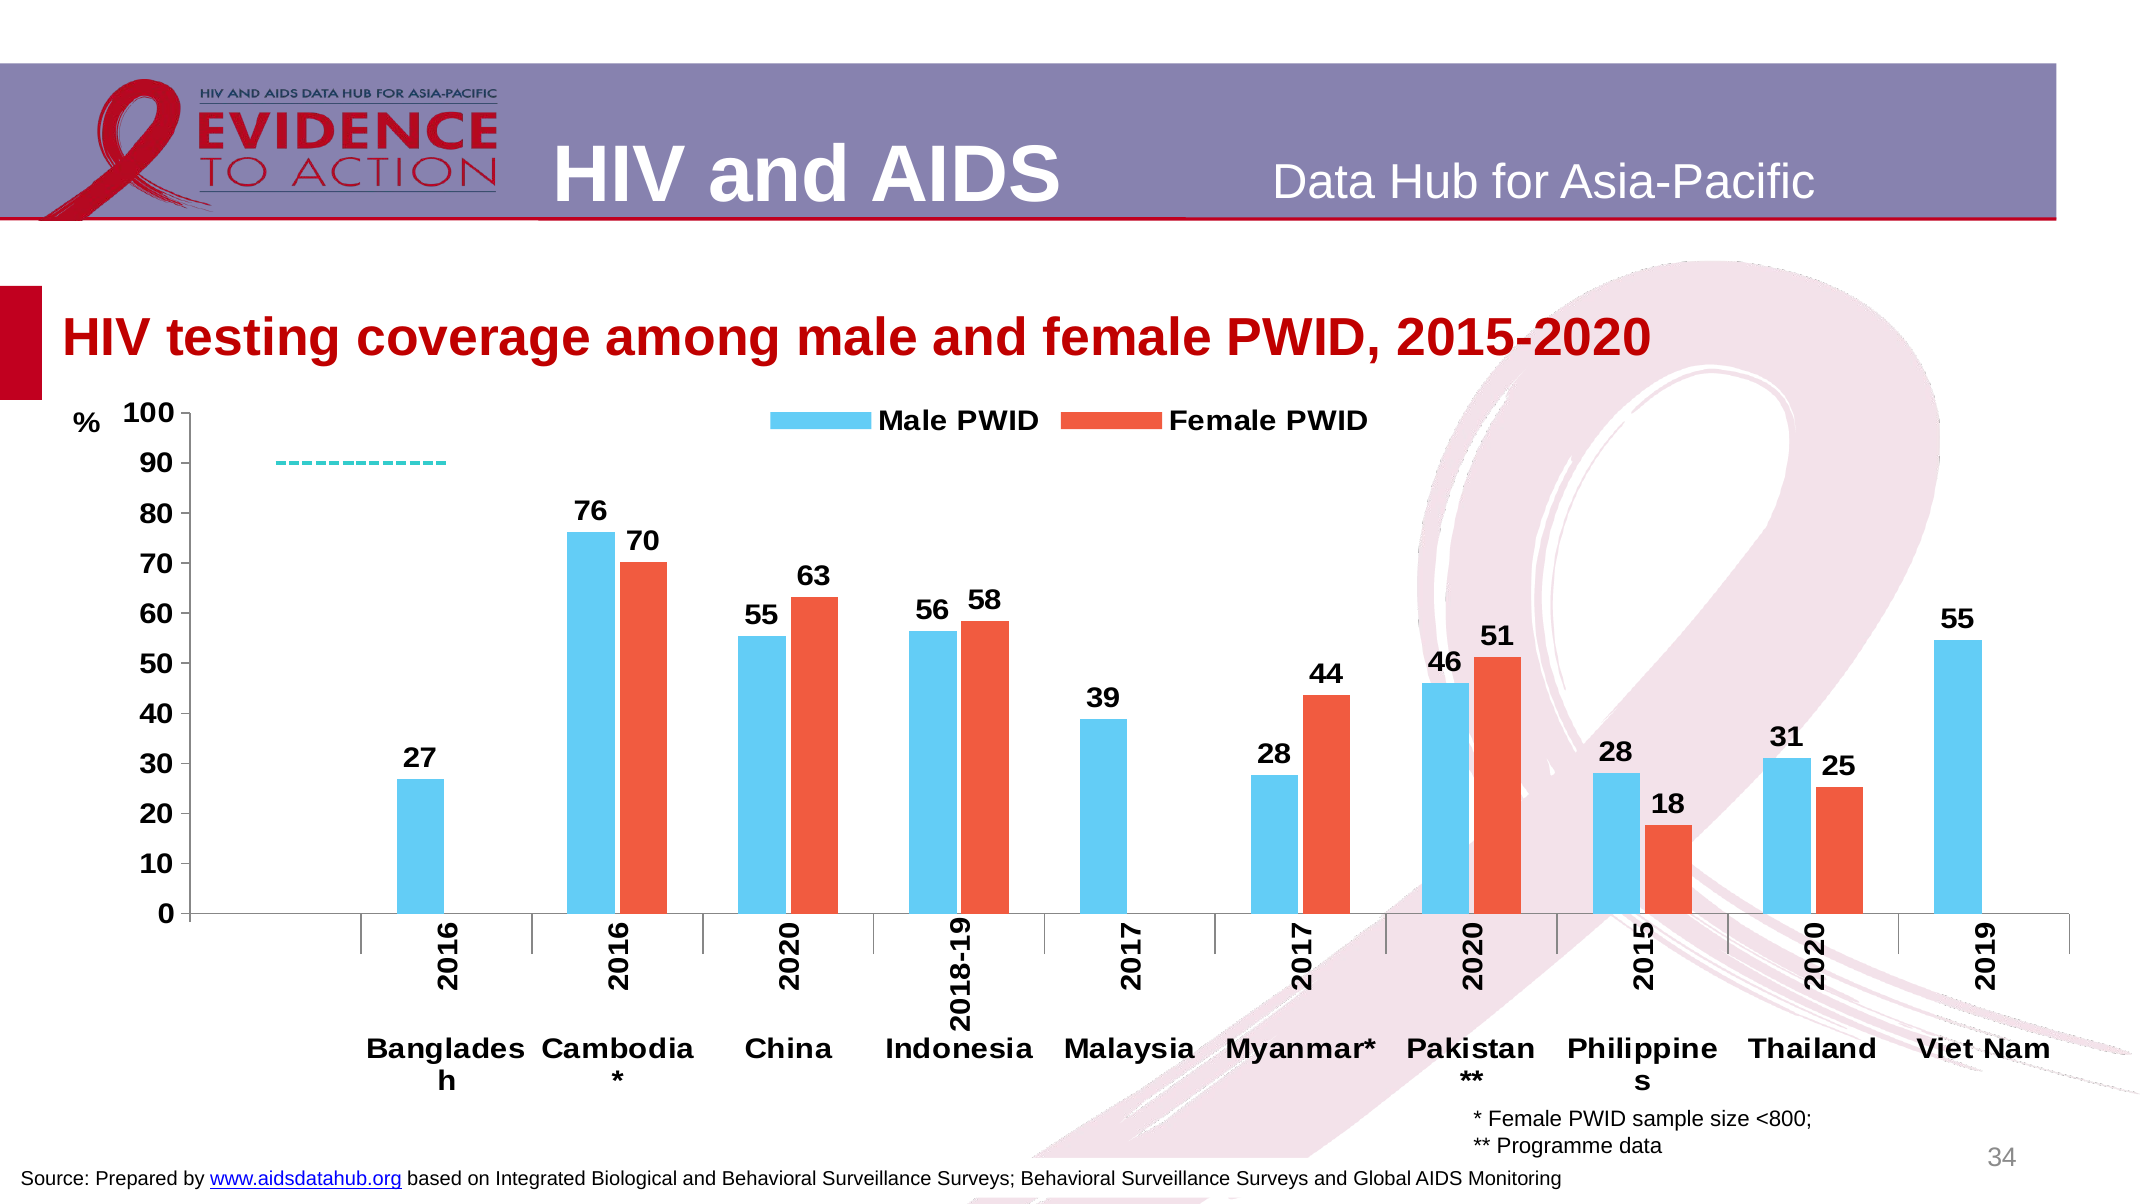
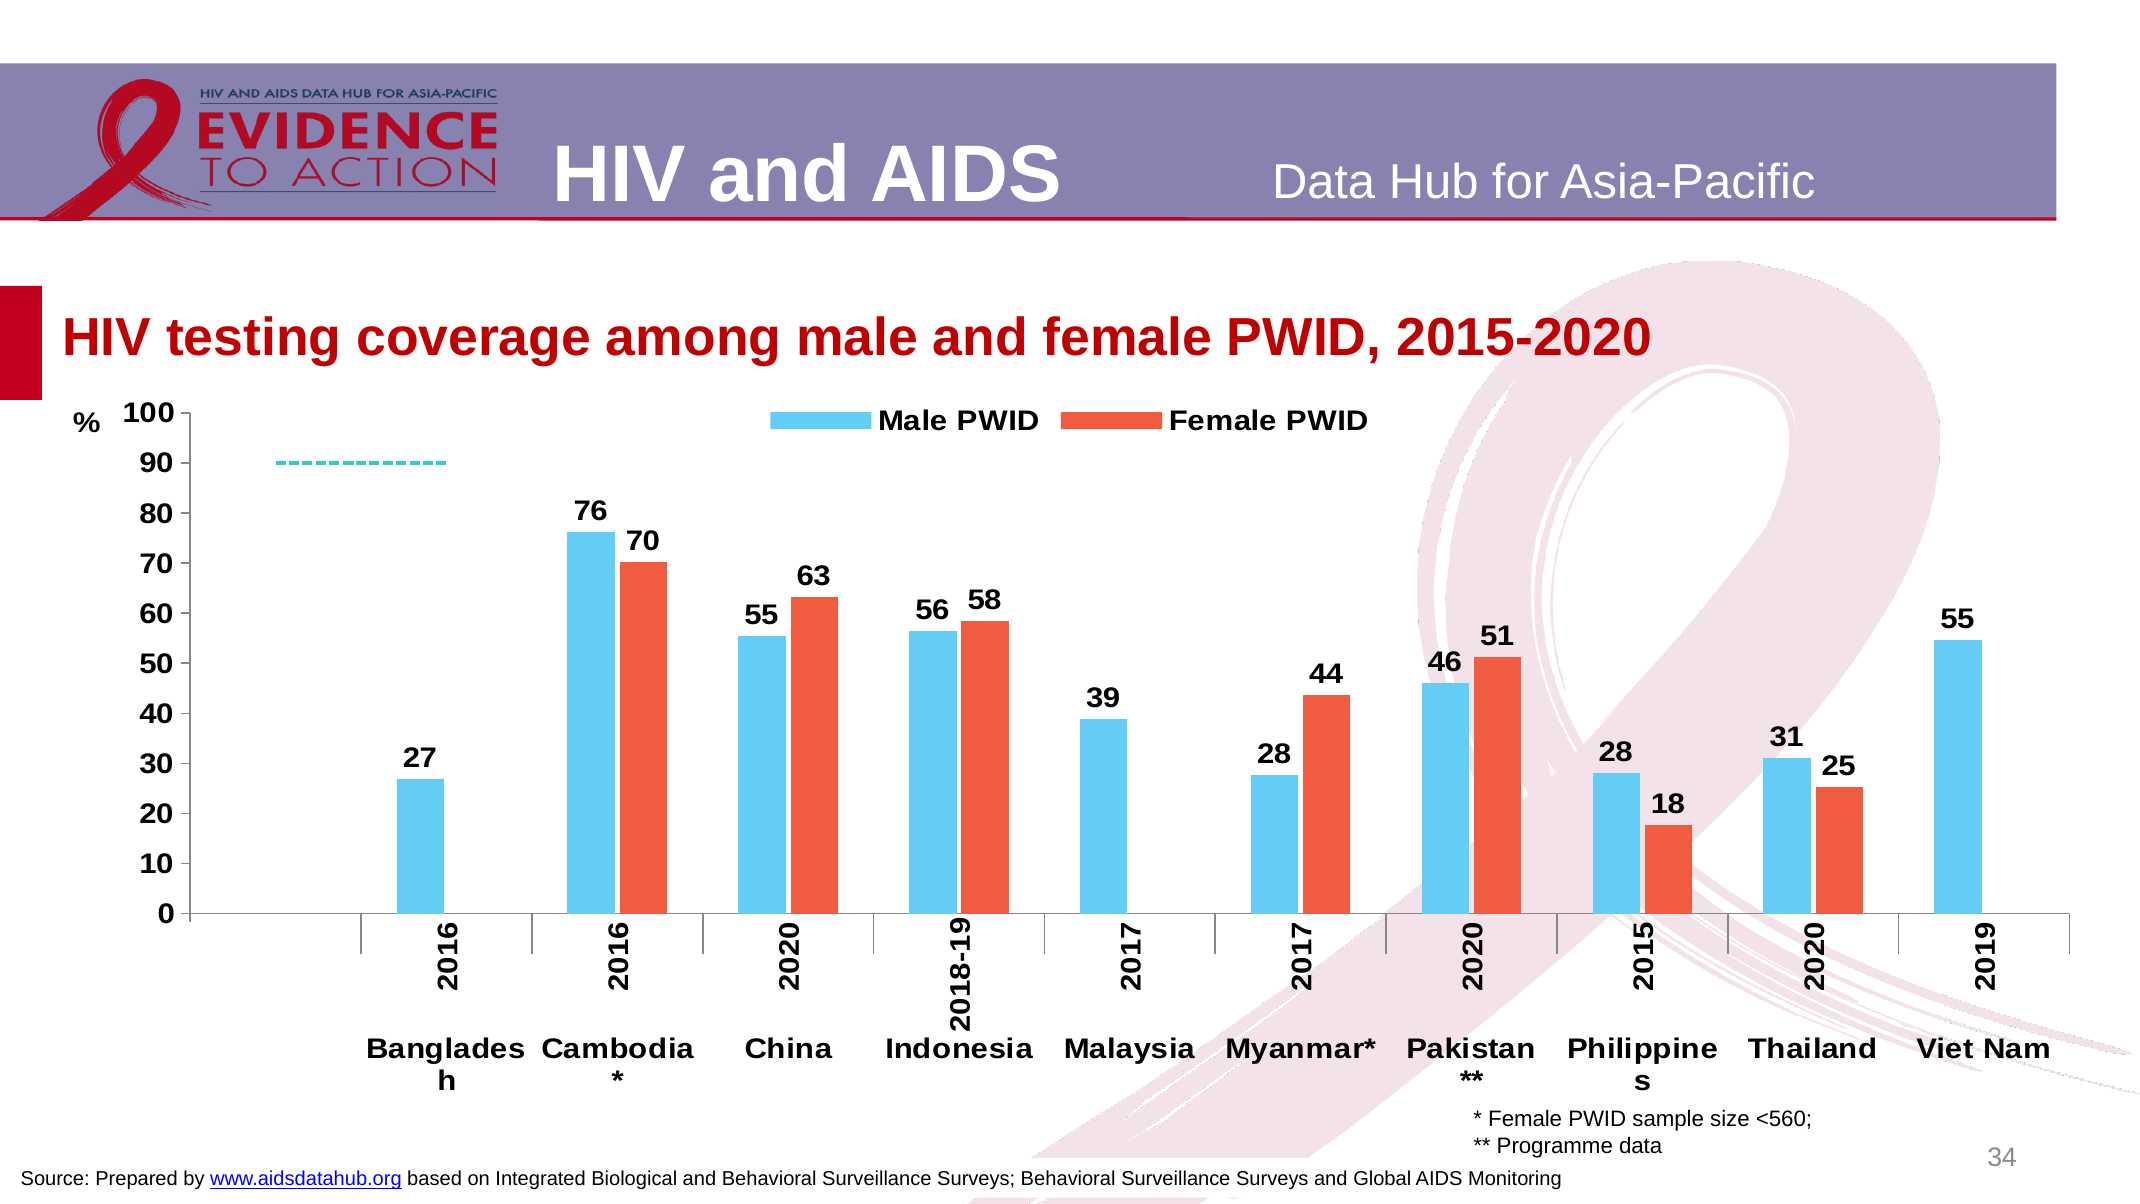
<800: <800 -> <560 (1784, 1119)
